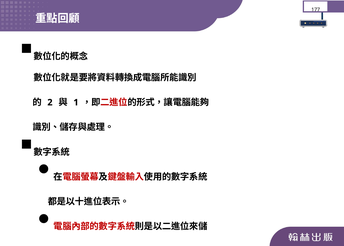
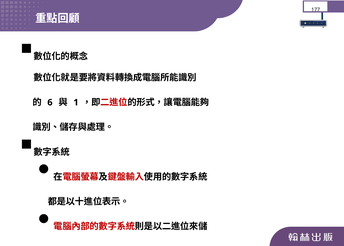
2: 2 -> 6 (50, 102)
